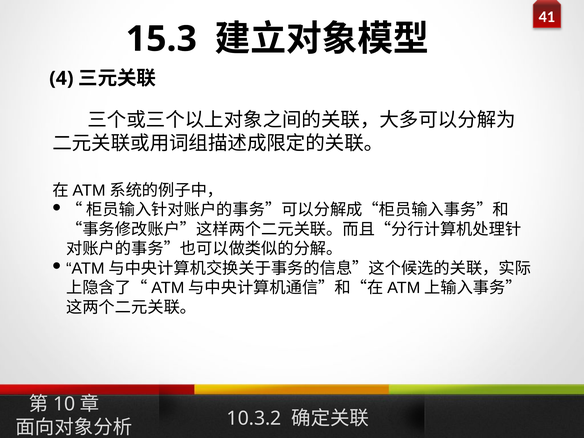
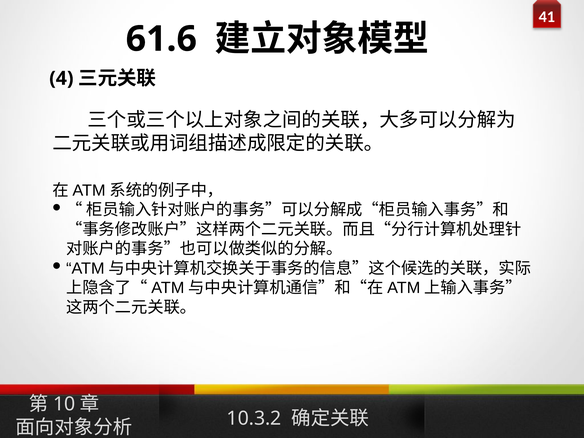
15.3: 15.3 -> 61.6 (161, 39)
